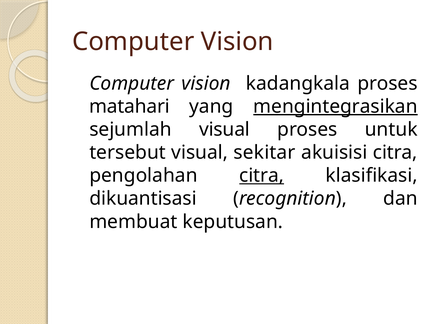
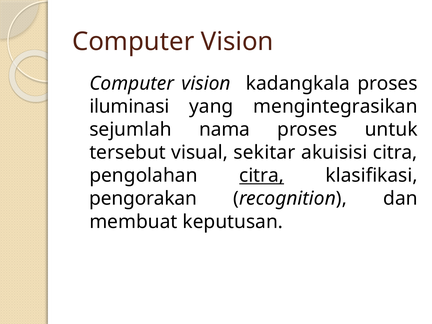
matahari: matahari -> iluminasi (129, 106)
mengintegrasikan underline: present -> none (335, 106)
sejumlah visual: visual -> nama (225, 129)
dikuantisasi: dikuantisasi -> pengorakan (143, 199)
